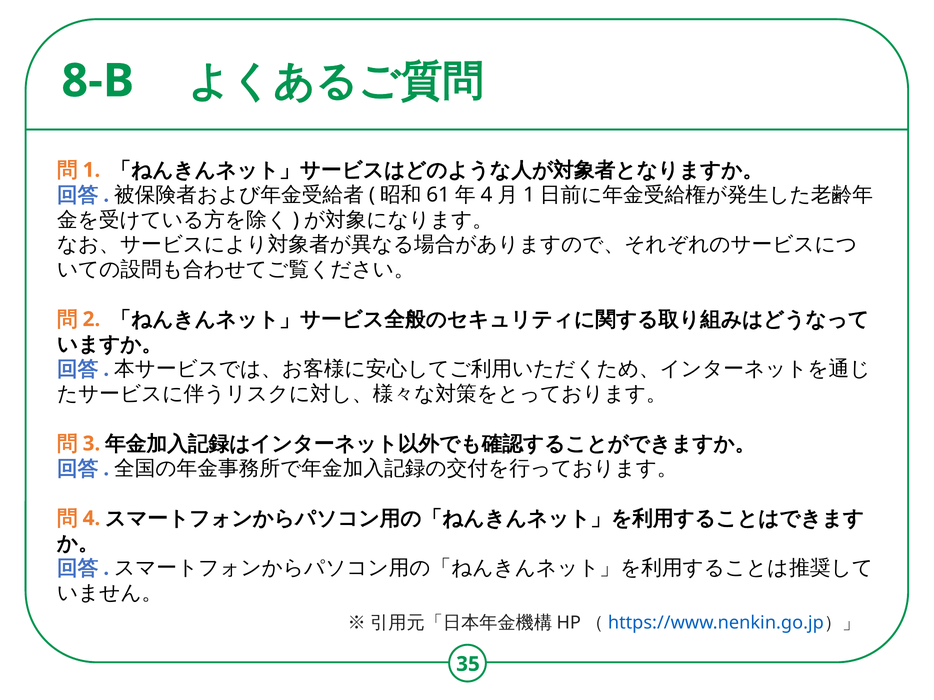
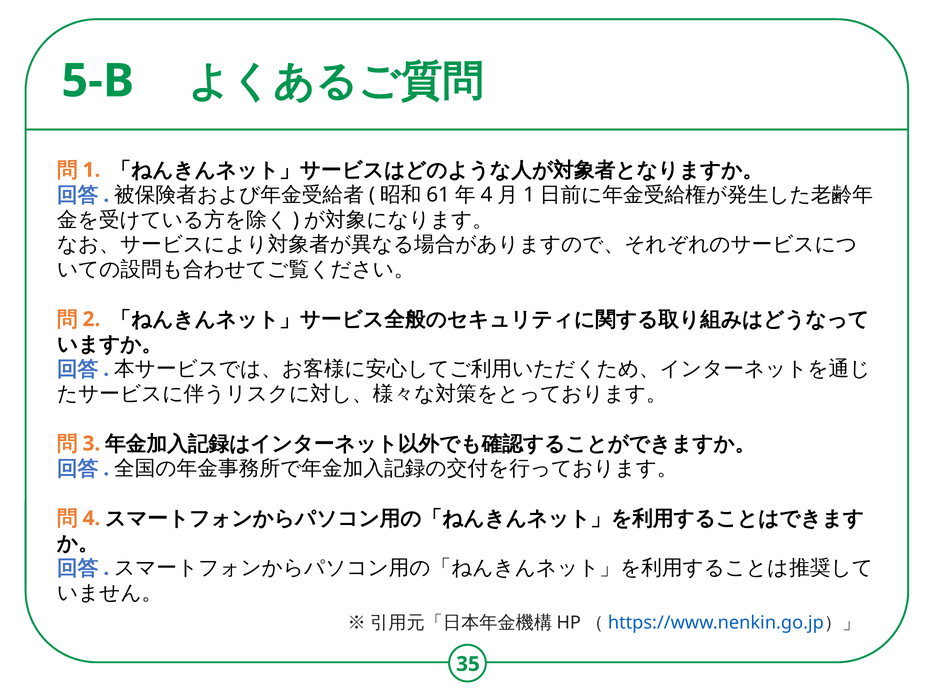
8-B: 8-B -> 5-B (98, 81)
